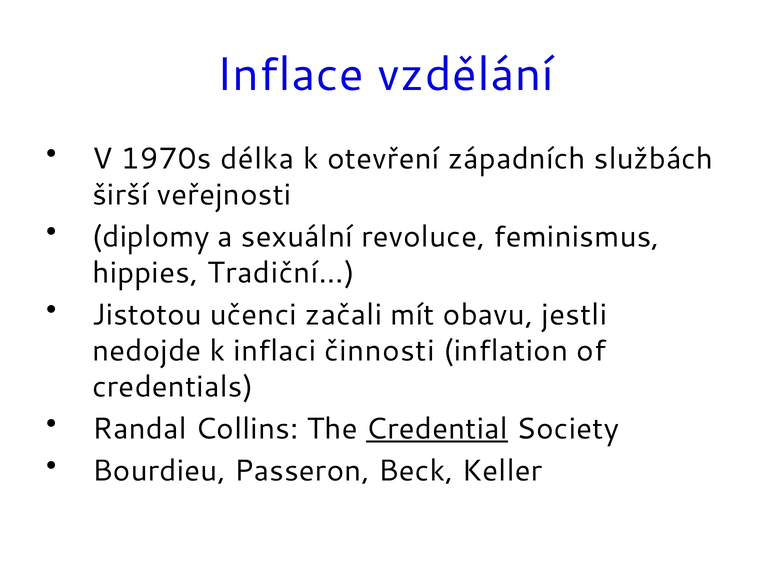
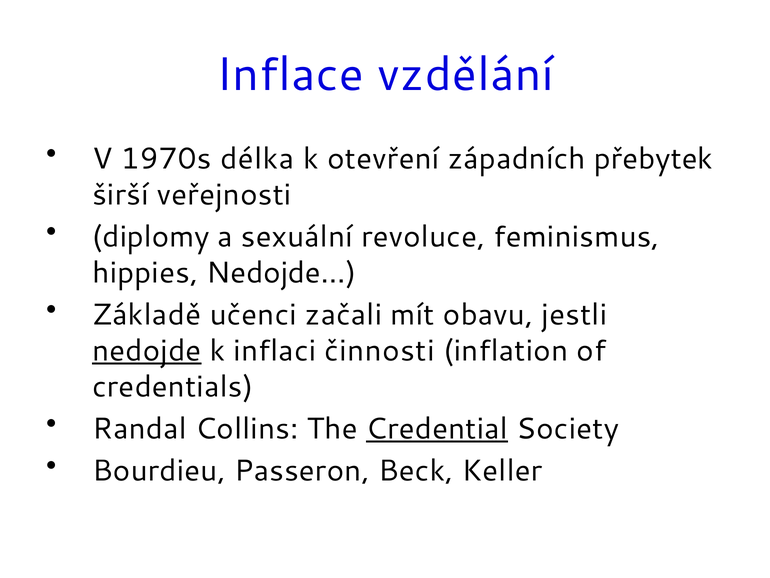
službách: službách -> přebytek (654, 159)
Tradiční…: Tradiční… -> Nedojde… (281, 273)
Jistotou: Jistotou -> Základě (147, 314)
nedojde underline: none -> present (147, 350)
